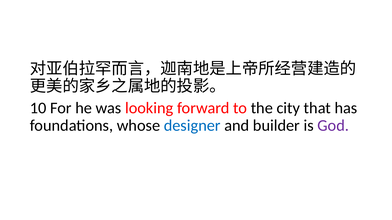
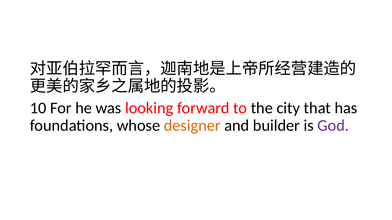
designer colour: blue -> orange (192, 126)
